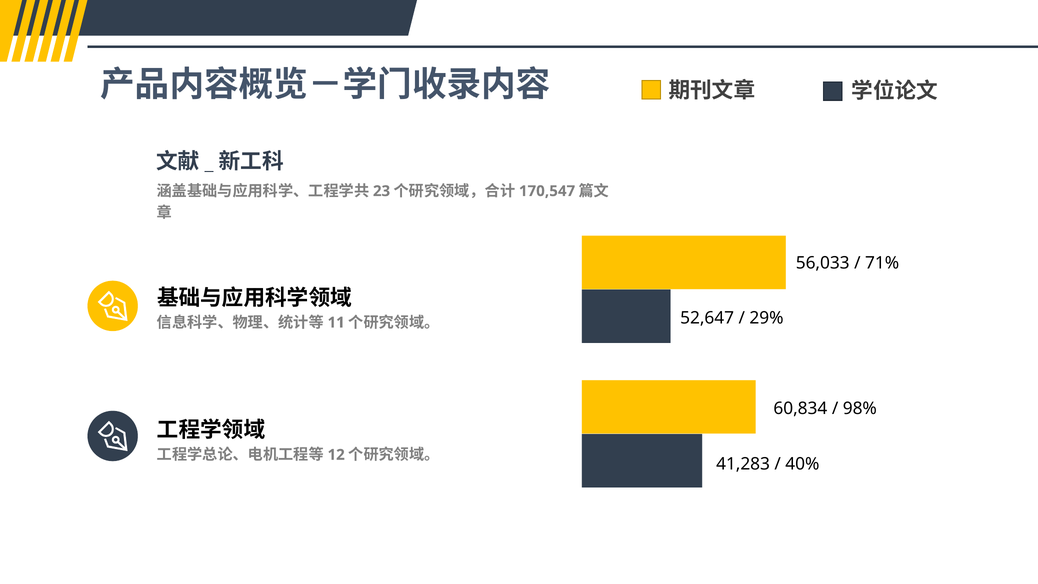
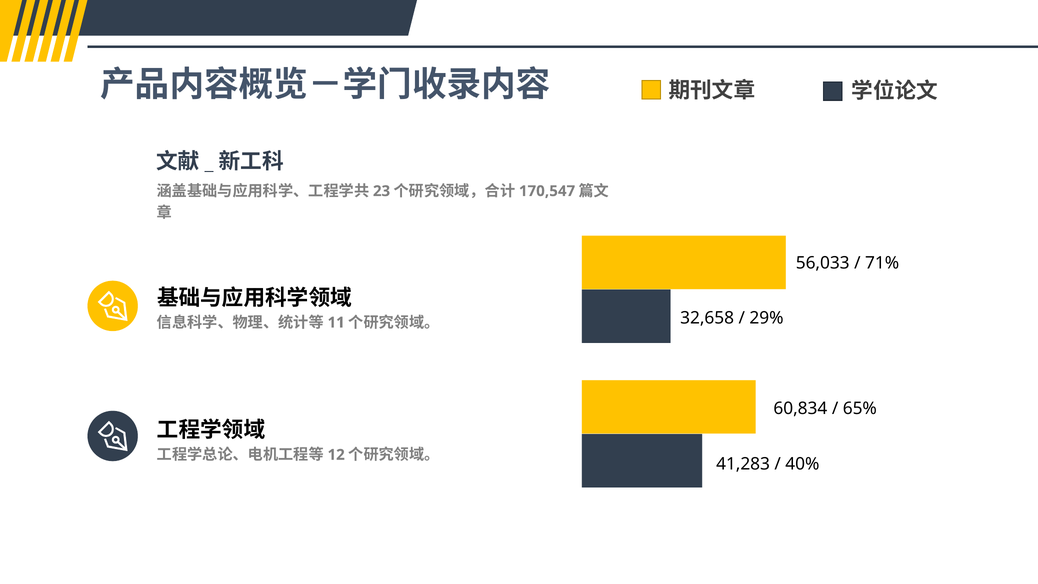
52,647: 52,647 -> 32,658 (707, 318)
98%: 98% -> 65% (860, 408)
